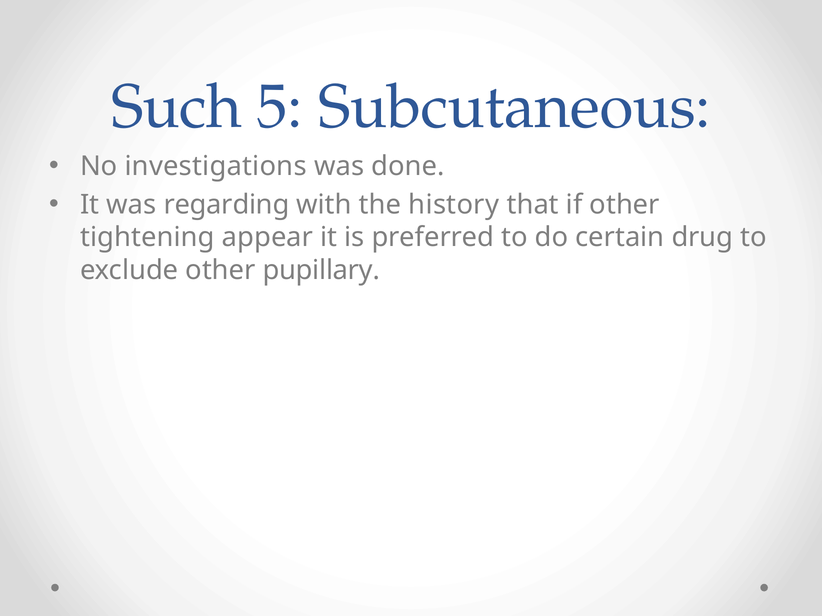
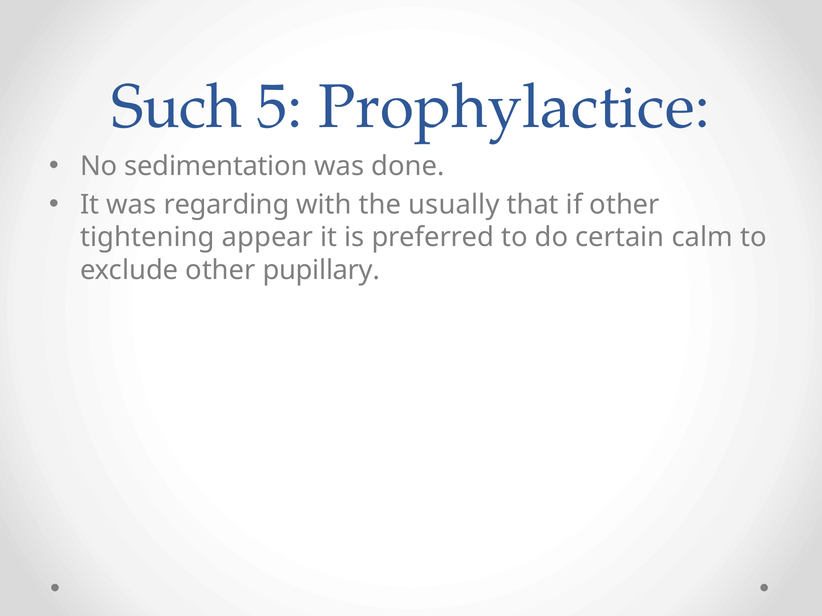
Subcutaneous: Subcutaneous -> Prophylactice (514, 107)
investigations: investigations -> sedimentation (216, 166)
history: history -> usually (454, 205)
drug: drug -> calm (702, 238)
